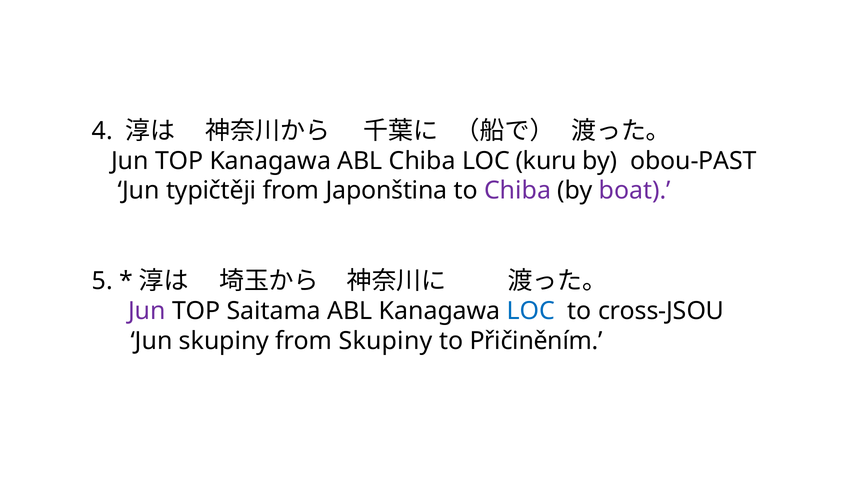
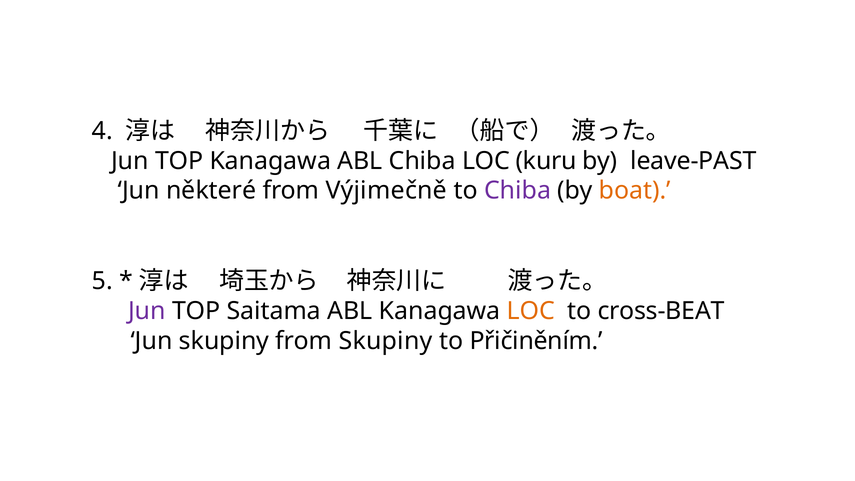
obou-PAST: obou-PAST -> leave-PAST (693, 161)
typičtěji: typičtěji -> některé (211, 191)
Japonština: Japonština -> Výjimečně (386, 191)
boat colour: purple -> orange (635, 191)
LOC colour: blue -> orange (531, 311)
cross-JSOU: cross-JSOU -> cross-BEAT (661, 311)
